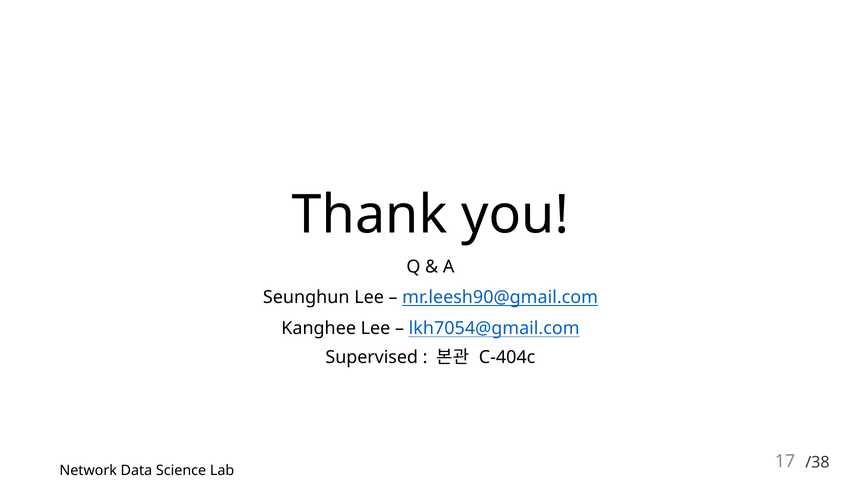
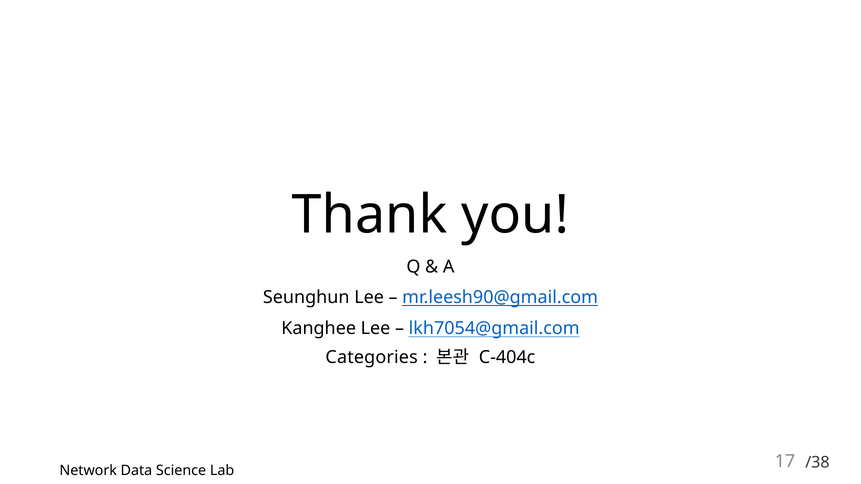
Supervised: Supervised -> Categories (372, 358)
